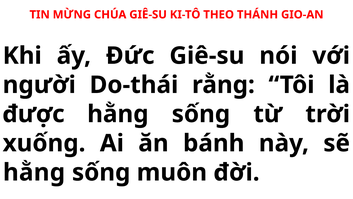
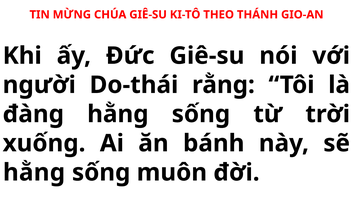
được: được -> đàng (33, 114)
